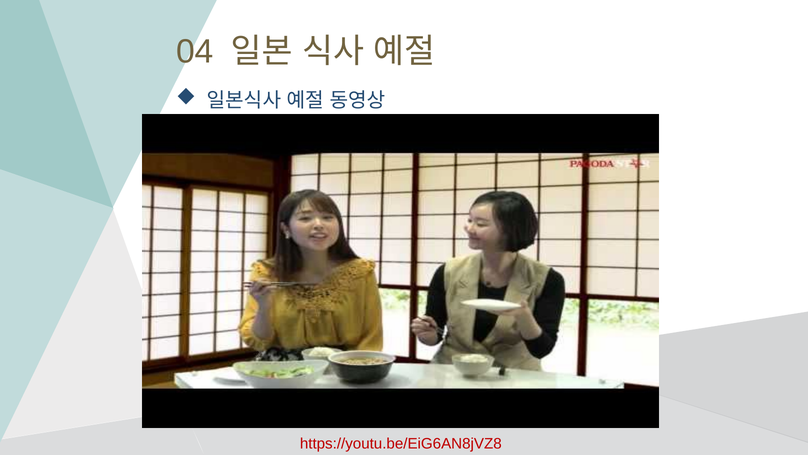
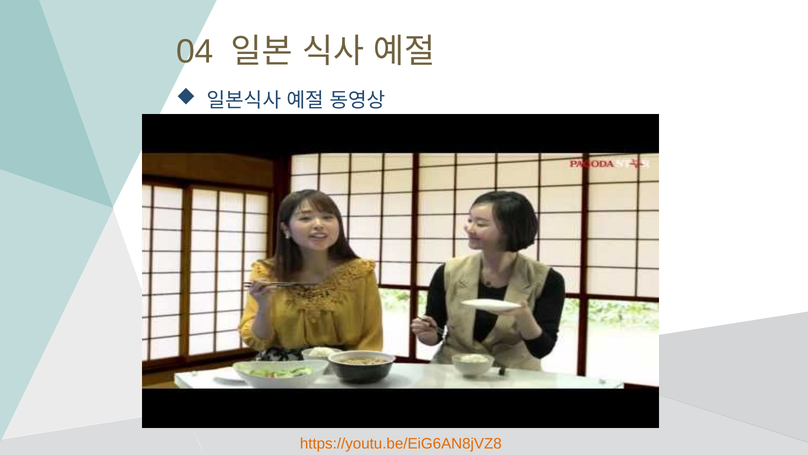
https://youtu.be/EiG6AN8jVZ8 colour: red -> orange (401, 443)
